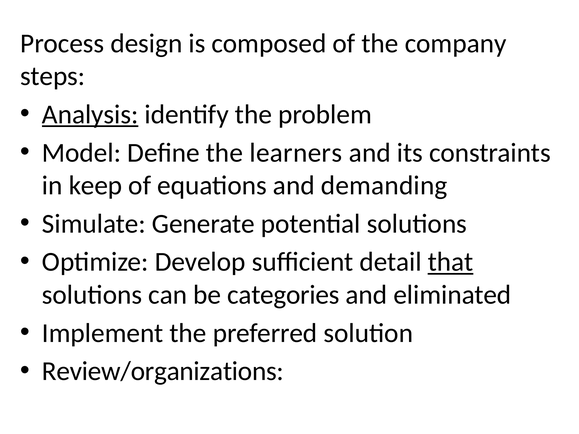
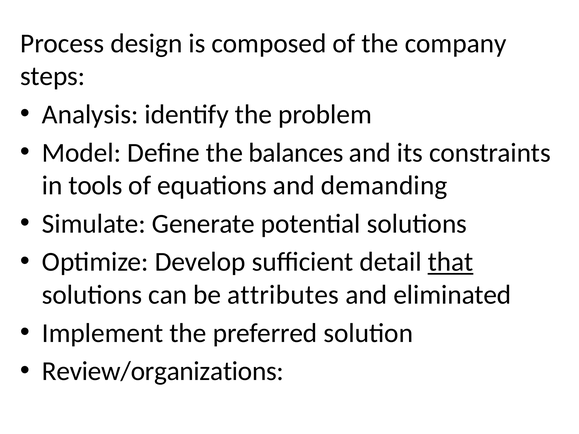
Analysis underline: present -> none (90, 115)
learners: learners -> balances (296, 153)
keep: keep -> tools (96, 186)
categories: categories -> attributes (283, 295)
